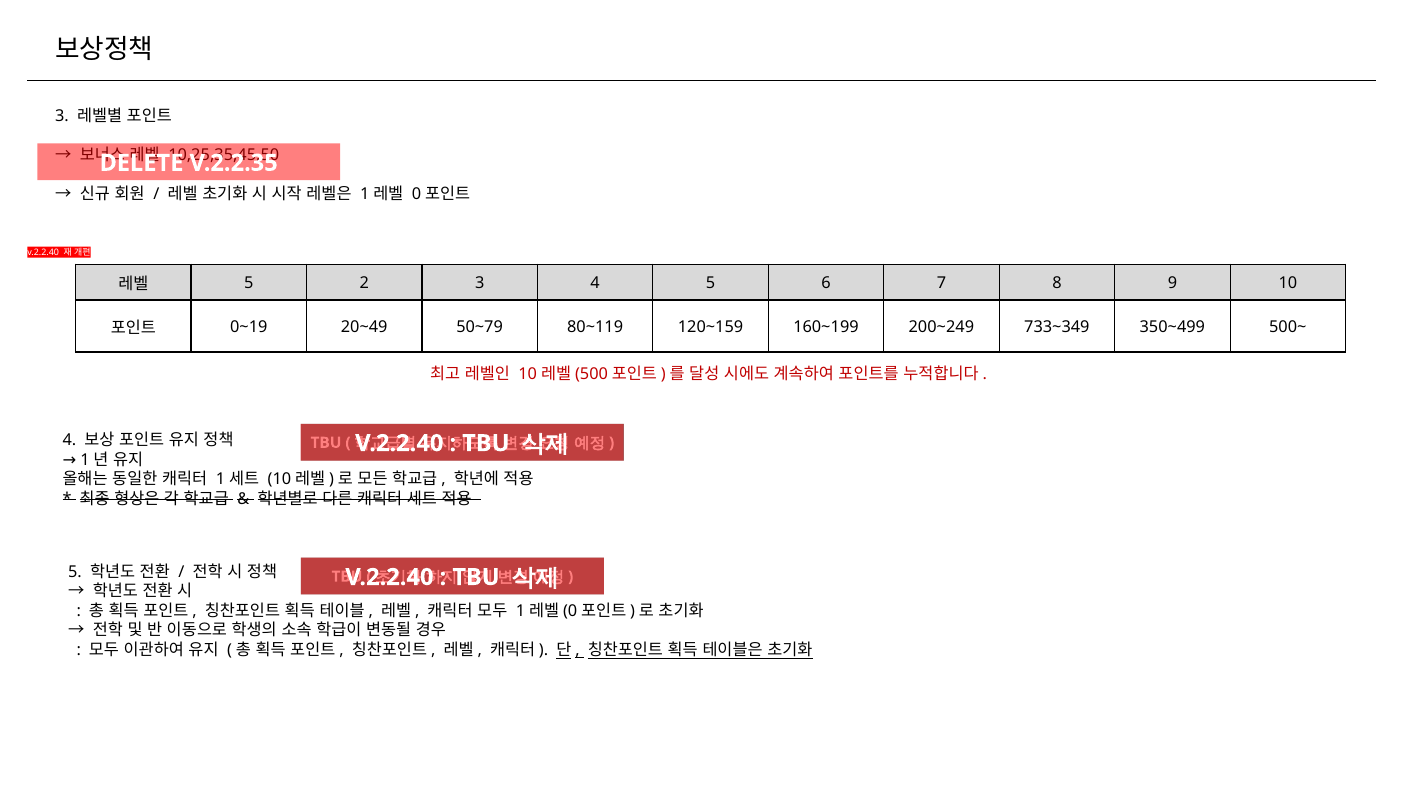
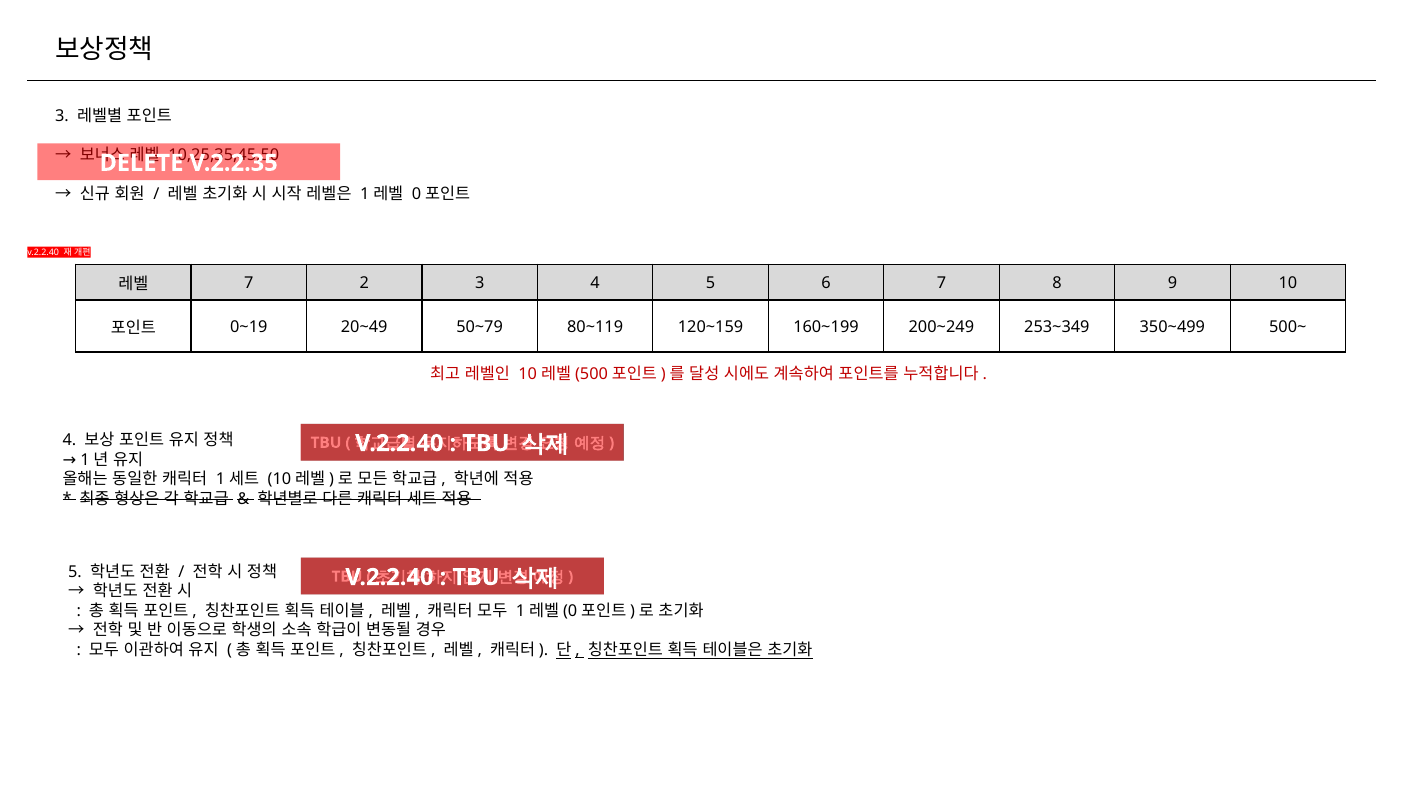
5: 5 -> 7 (249, 283)
733~349: 733~349 -> 253~349 (1057, 327)
